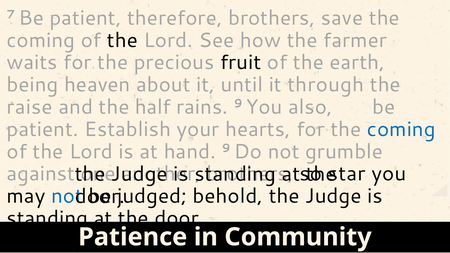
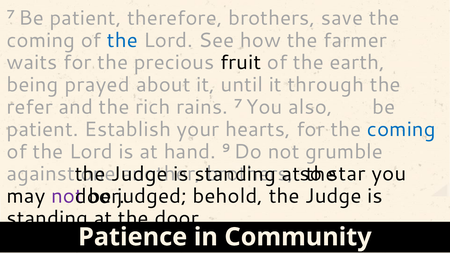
the colour: black -> blue (122, 40)
heaven: heaven -> prayed (97, 85)
raise: raise -> refer (30, 107)
half: half -> rich (153, 107)
rains 9: 9 -> 7 (238, 104)
not colour: blue -> purple (67, 196)
